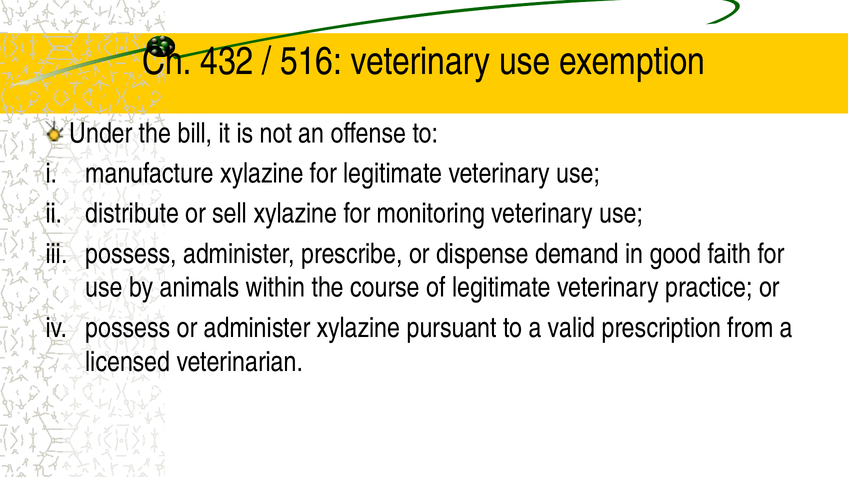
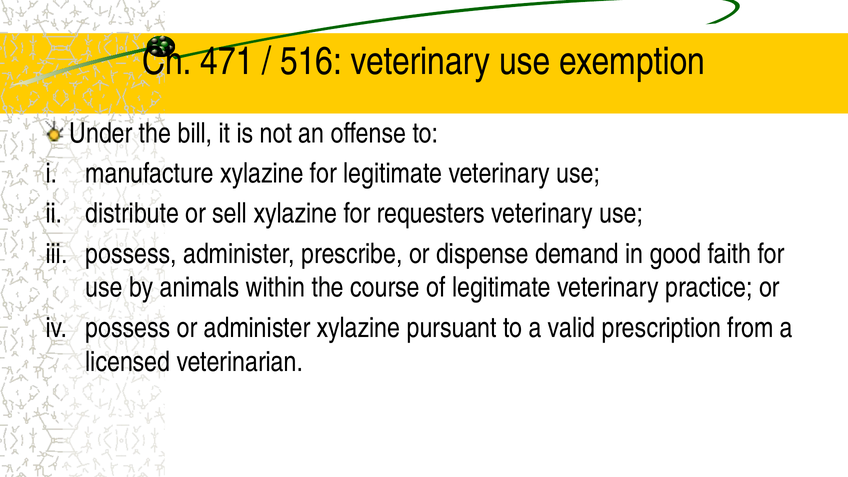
432: 432 -> 471 (227, 62)
monitoring: monitoring -> requesters (431, 214)
